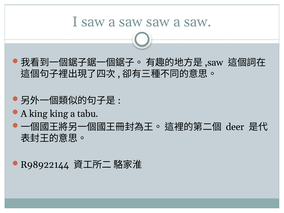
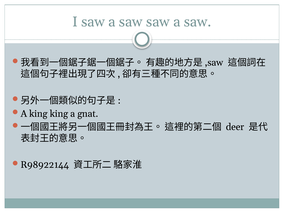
tabu: tabu -> gnat (88, 114)
